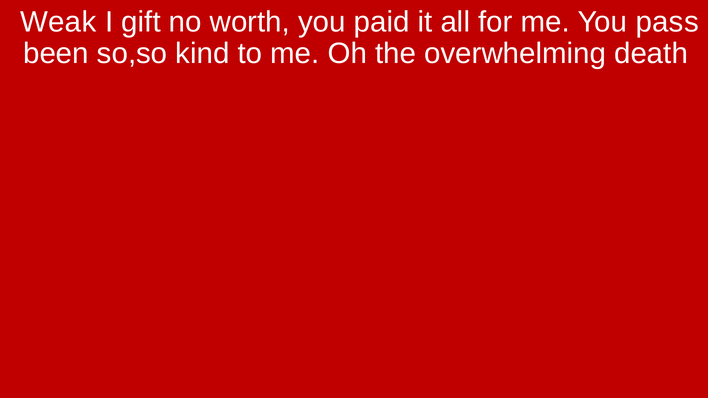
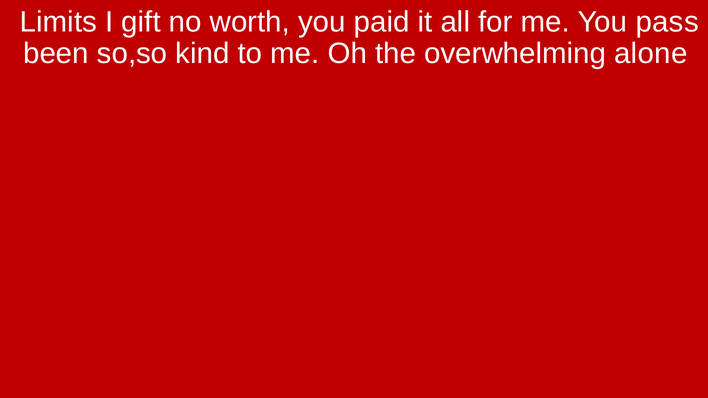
Weak: Weak -> Limits (58, 22)
death: death -> alone (651, 54)
